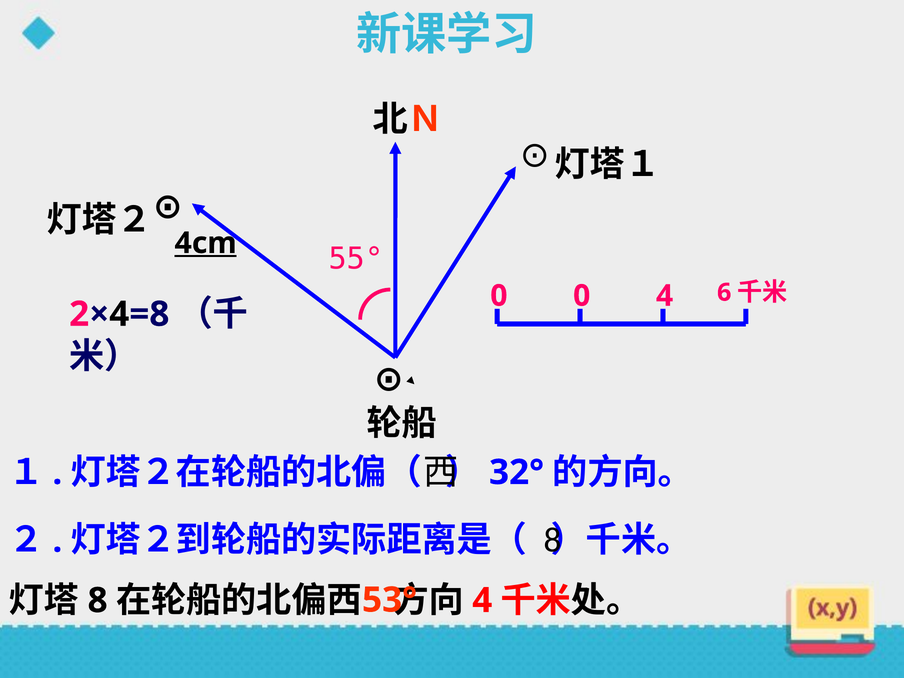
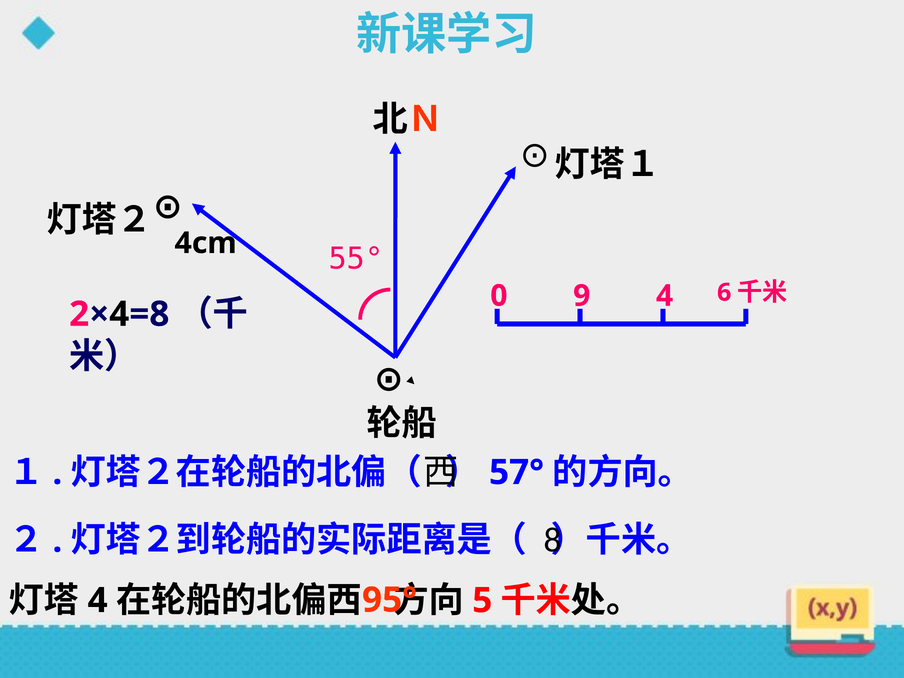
4cm underline: present -> none (206, 243)
0 0: 0 -> 9 (582, 296)
32°: 32° -> 57° (517, 472)
8: 8 -> 4 (98, 601)
4: 4 -> 5 (482, 601)
53°: 53° -> 95° (390, 600)
